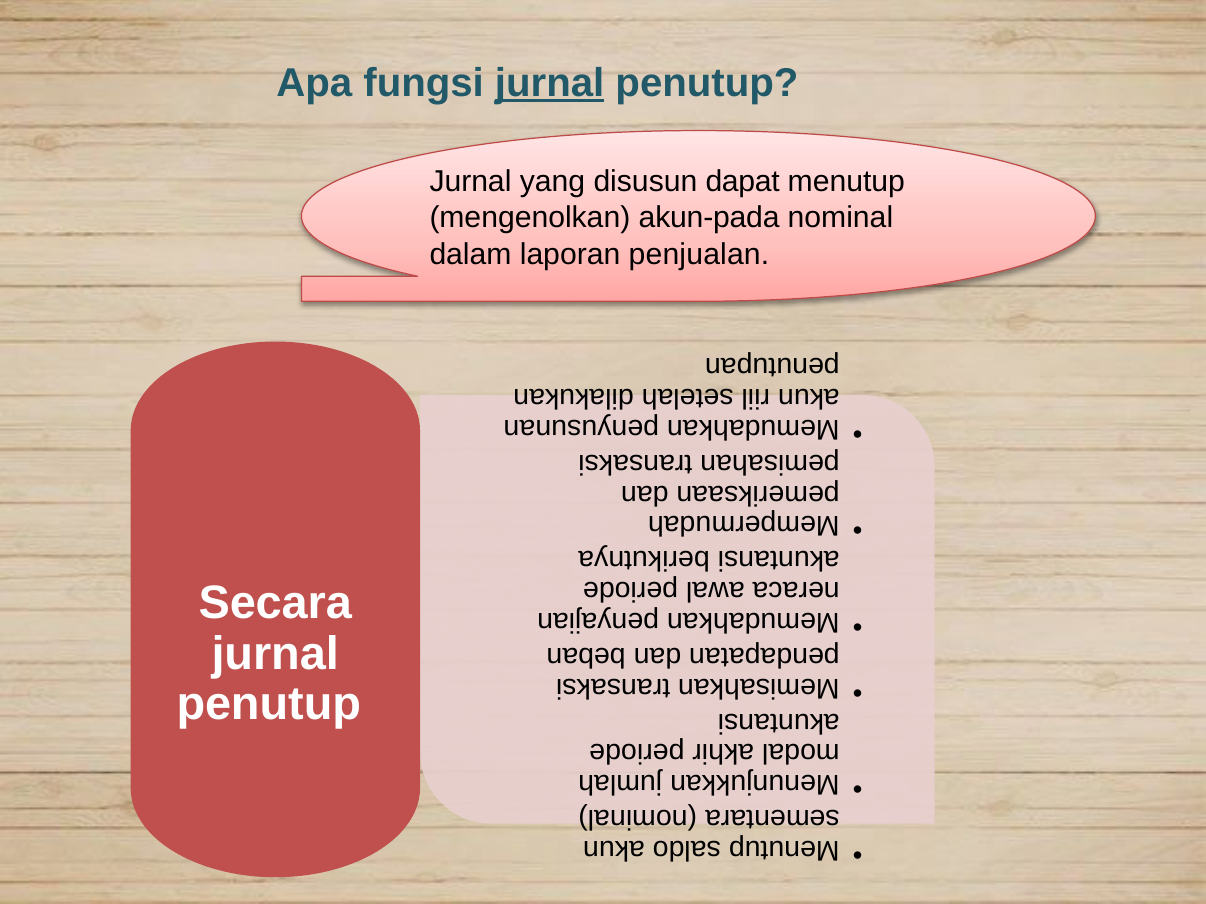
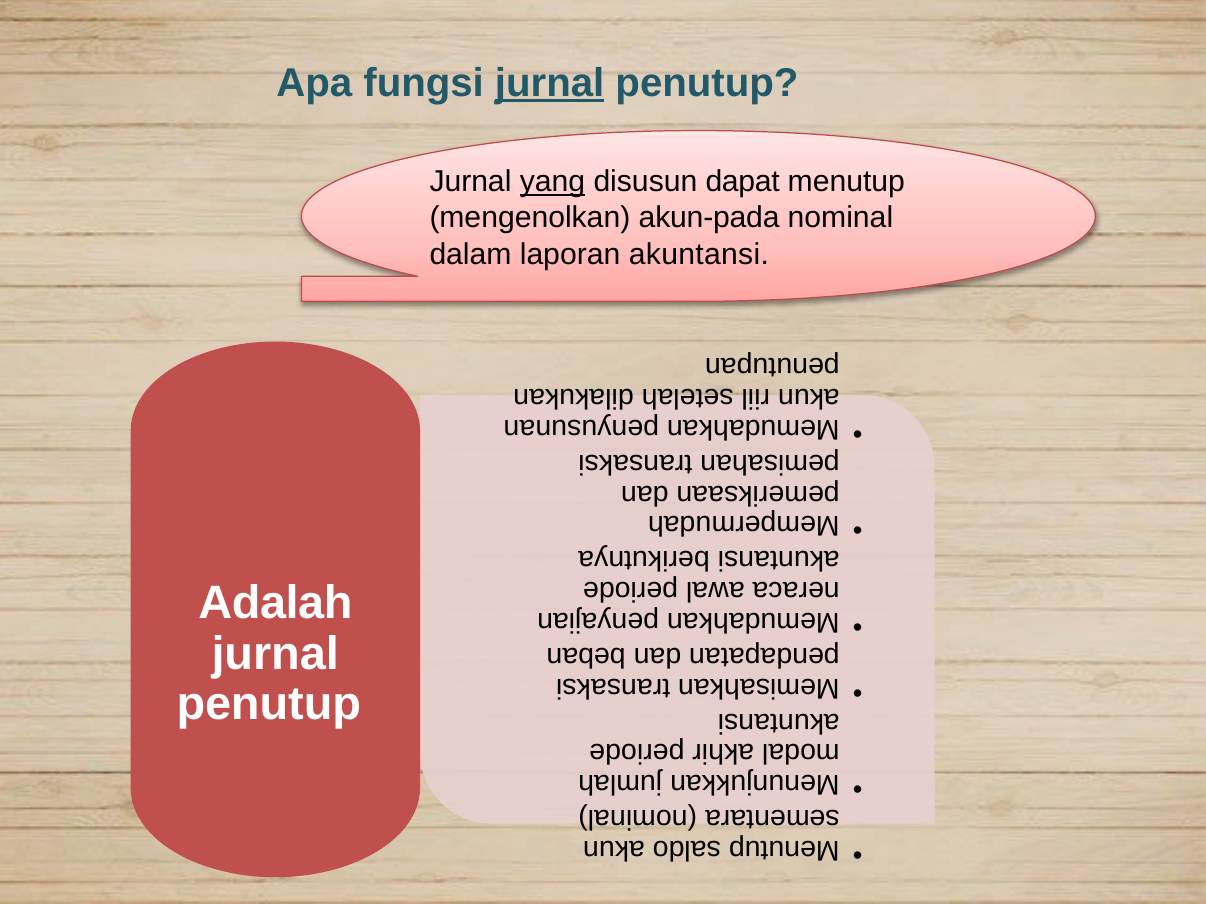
yang underline: none -> present (553, 182)
penjualan: penjualan -> akuntansi (699, 254)
Secara: Secara -> Adalah (275, 603)
